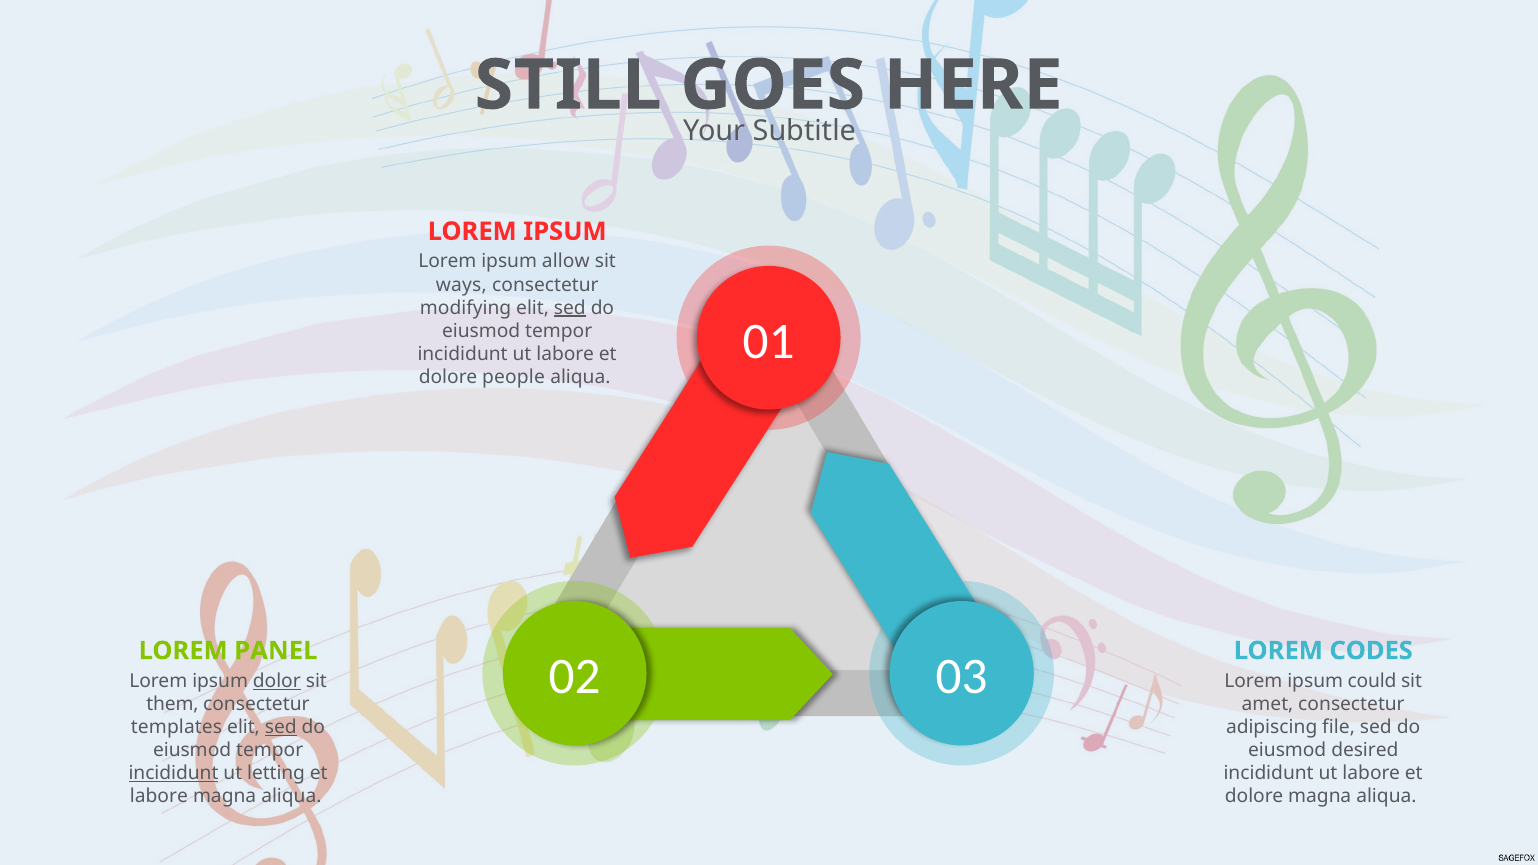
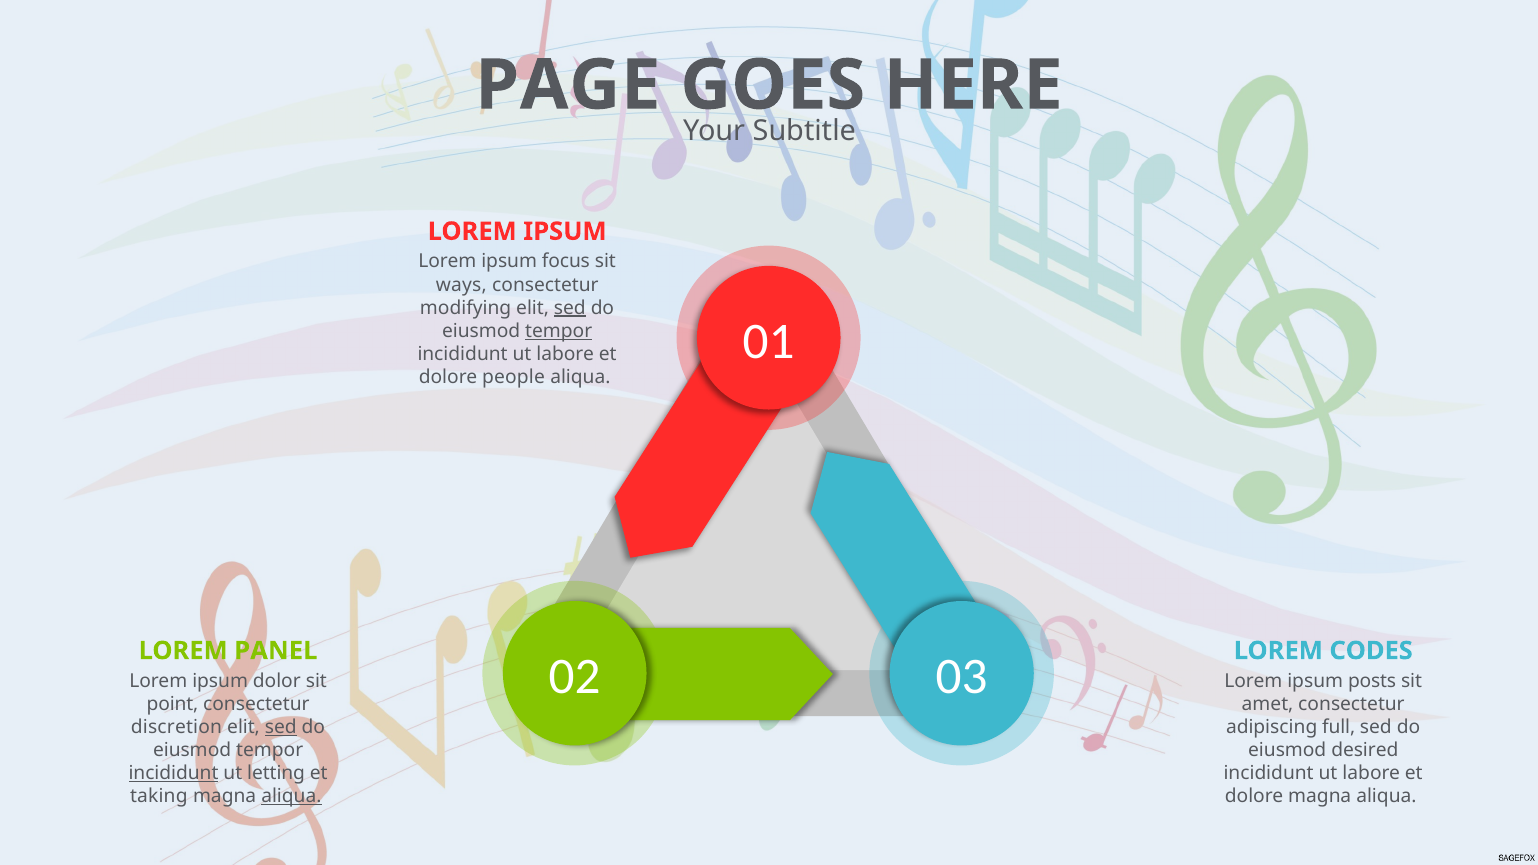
STILL: STILL -> PAGE (568, 85)
allow: allow -> focus (566, 262)
tempor underline: none -> present (559, 331)
dolor underline: present -> none (277, 681)
could: could -> posts (1372, 681)
them: them -> point (172, 704)
templates: templates -> discretion (176, 727)
file: file -> full (1339, 727)
labore: labore -> taking (159, 796)
aliqua underline: none -> present (291, 796)
